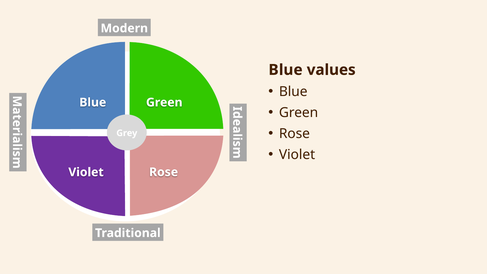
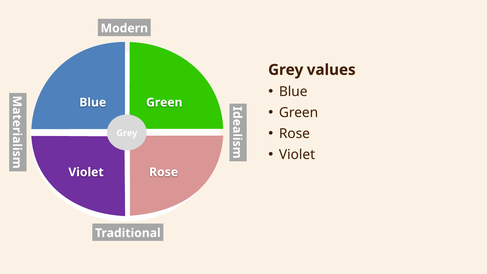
Blue: Blue -> Grey (286, 70)
